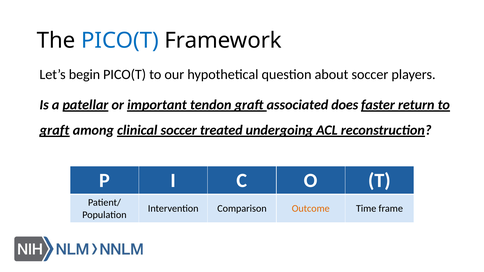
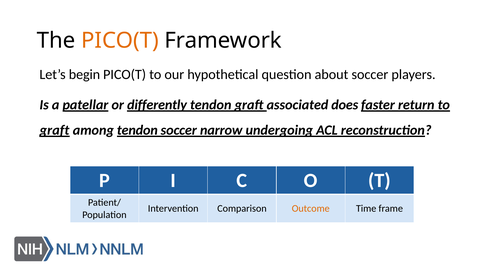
PICO(T colour: blue -> orange (120, 41)
important: important -> differently (157, 105)
among clinical: clinical -> tendon (137, 130)
treated: treated -> narrow (221, 130)
